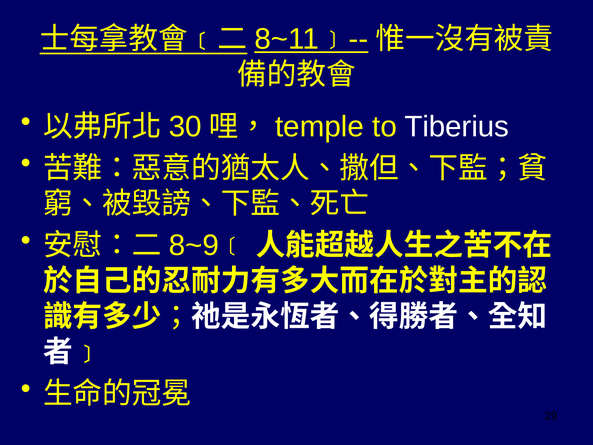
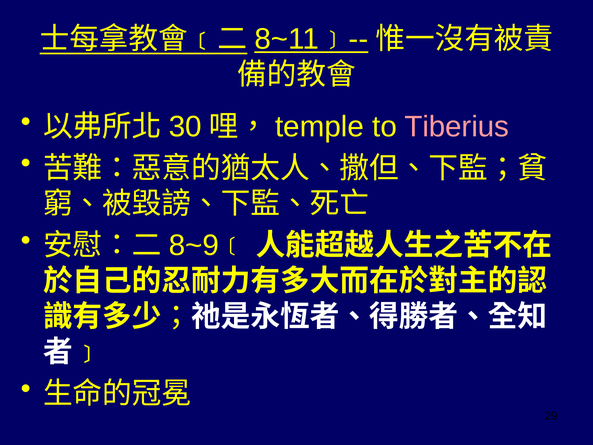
Tiberius colour: white -> pink (457, 127)
